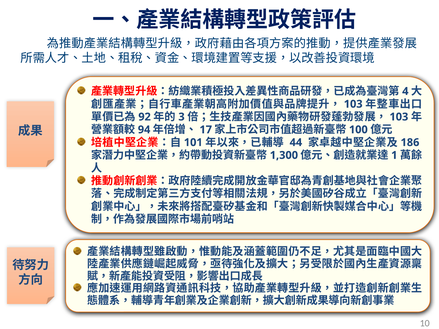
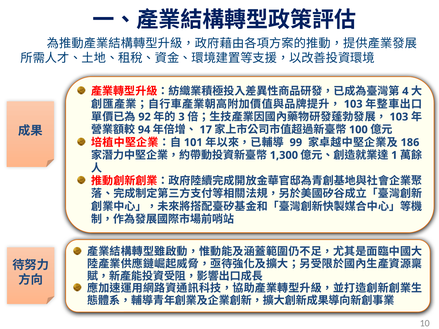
44: 44 -> 99 (296, 143)
